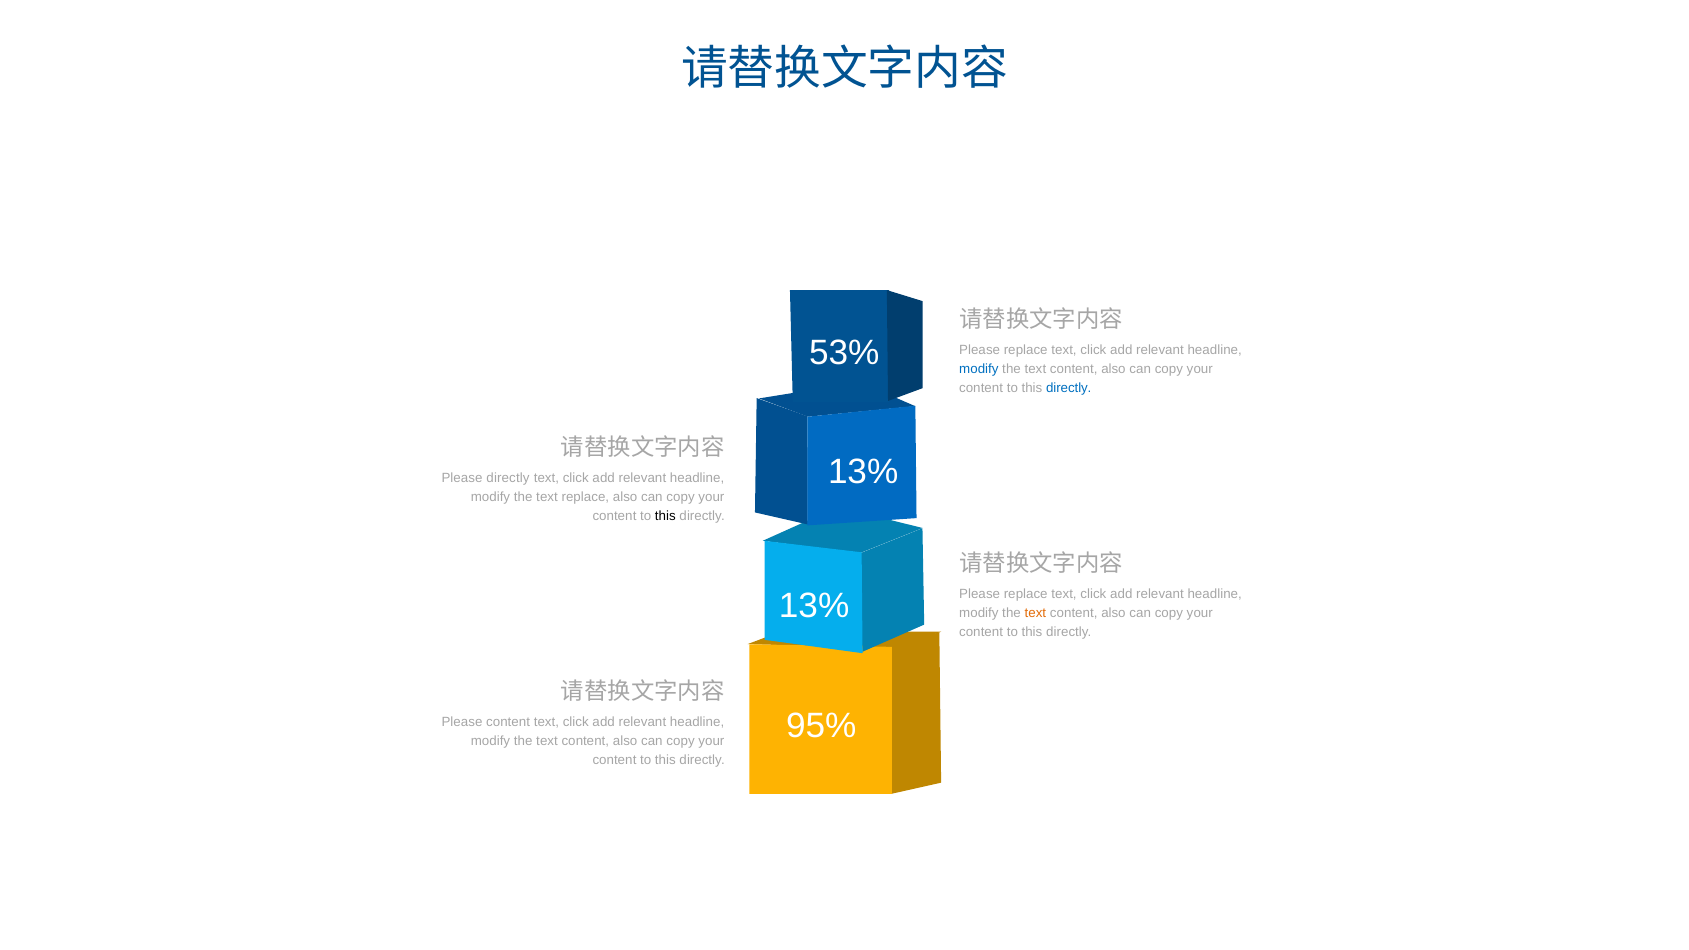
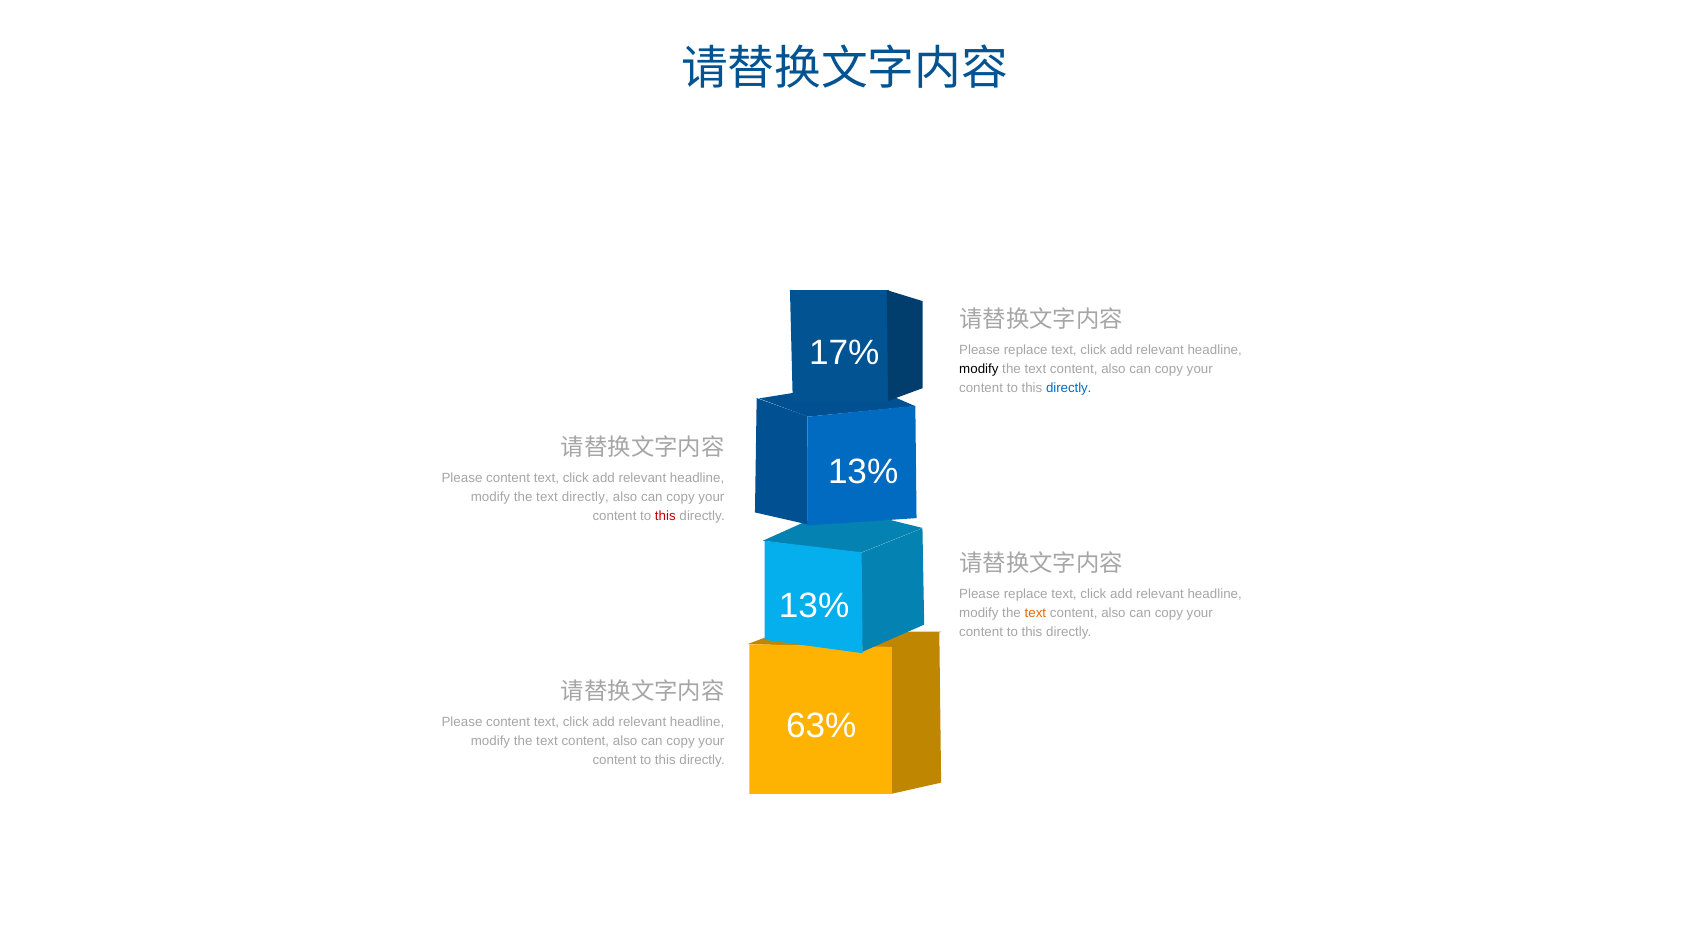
53%: 53% -> 17% (844, 353)
modify colour: blue -> black (979, 369)
directly: directly -> content (508, 478)
text replace: replace -> directly (585, 497)
this colour: black -> red (665, 516)
95%: 95% -> 63% (821, 726)
